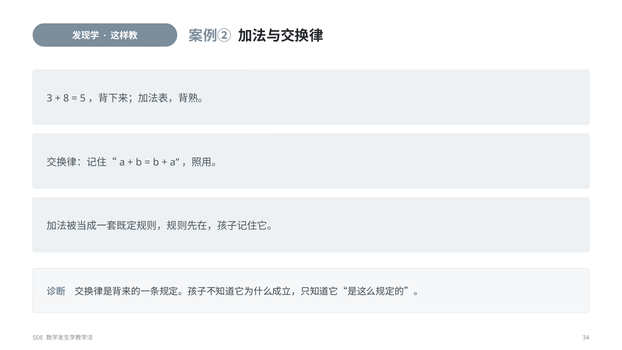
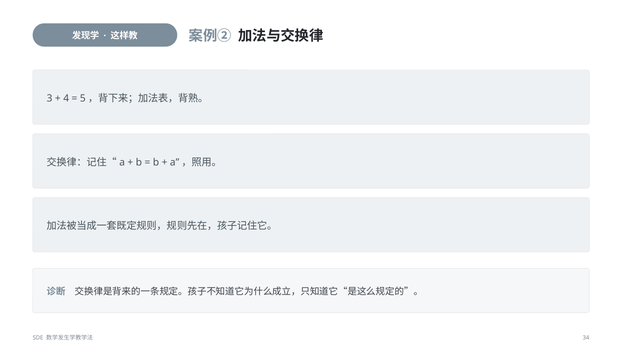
8: 8 -> 4 (66, 98)
